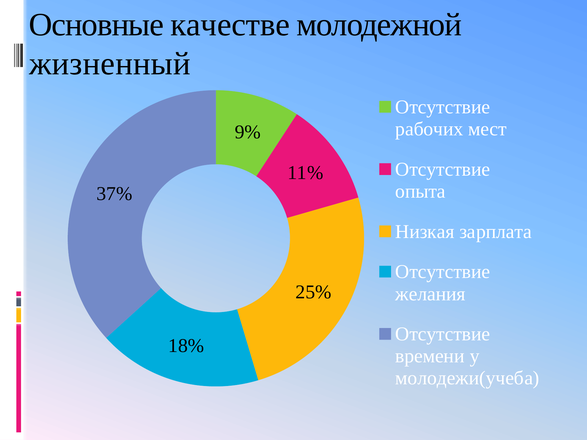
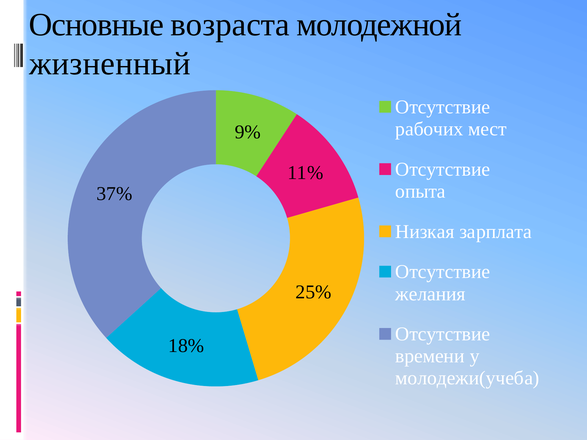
качестве: качестве -> возраста (230, 25)
